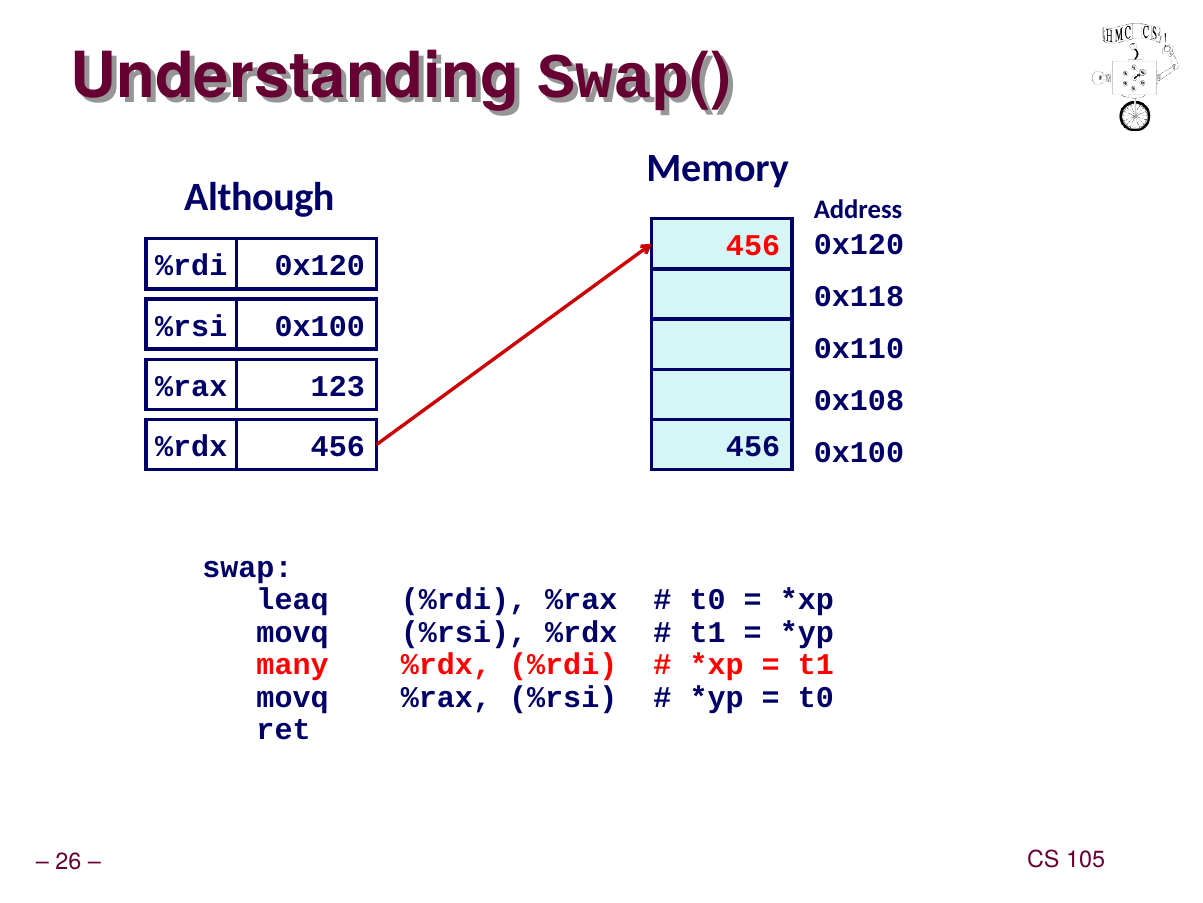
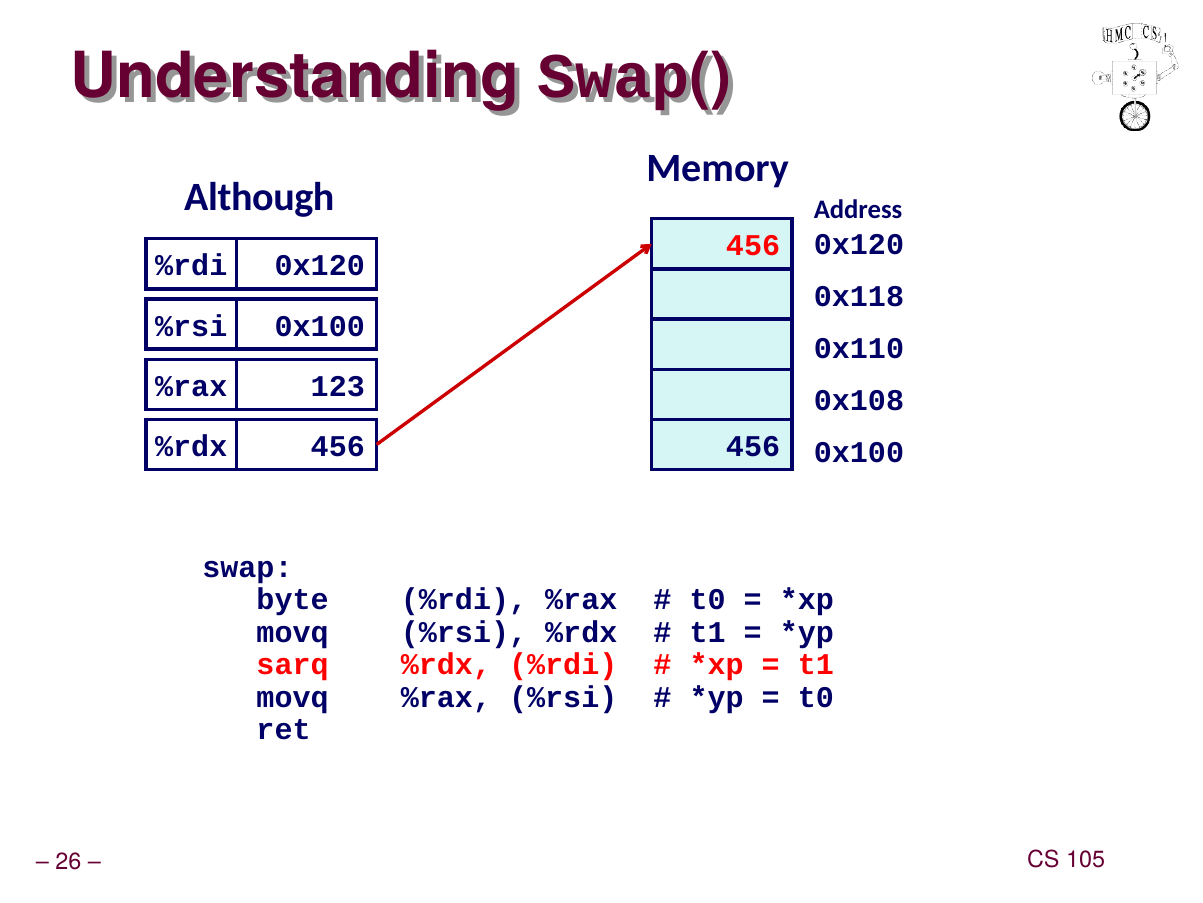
leaq: leaq -> byte (293, 599)
many: many -> sarq (293, 664)
